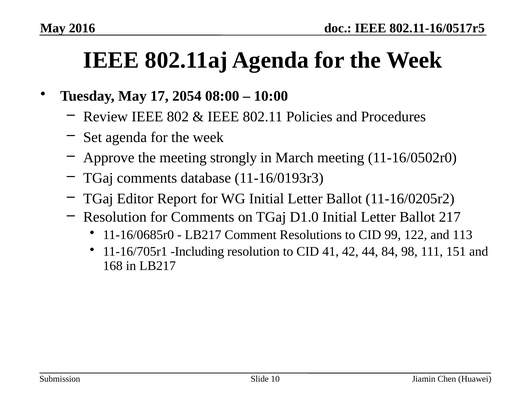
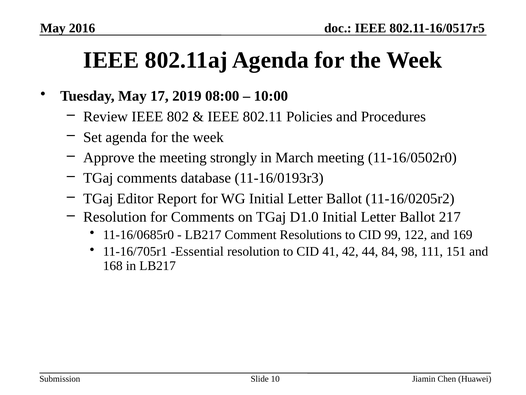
2054: 2054 -> 2019 (187, 96)
113: 113 -> 169 (463, 234)
Including: Including -> Essential (197, 251)
